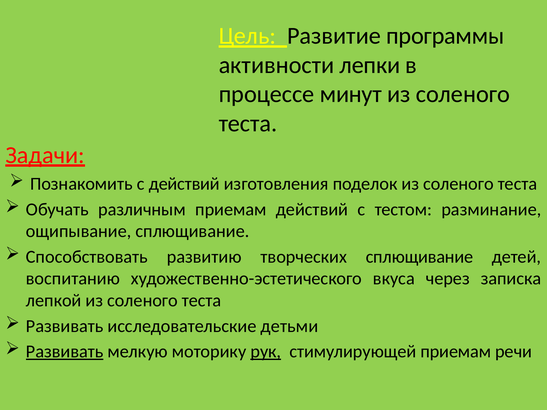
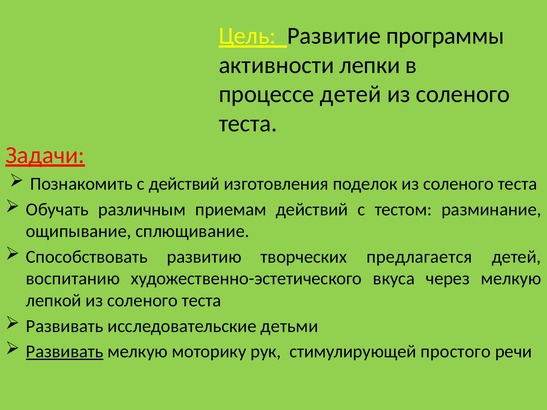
процессе минут: минут -> детей (351, 94)
творческих сплющивание: сплющивание -> предлагается (419, 257)
через записка: записка -> мелкую (511, 279)
рук underline: present -> none (266, 352)
стимулирующей приемам: приемам -> простого (456, 352)
